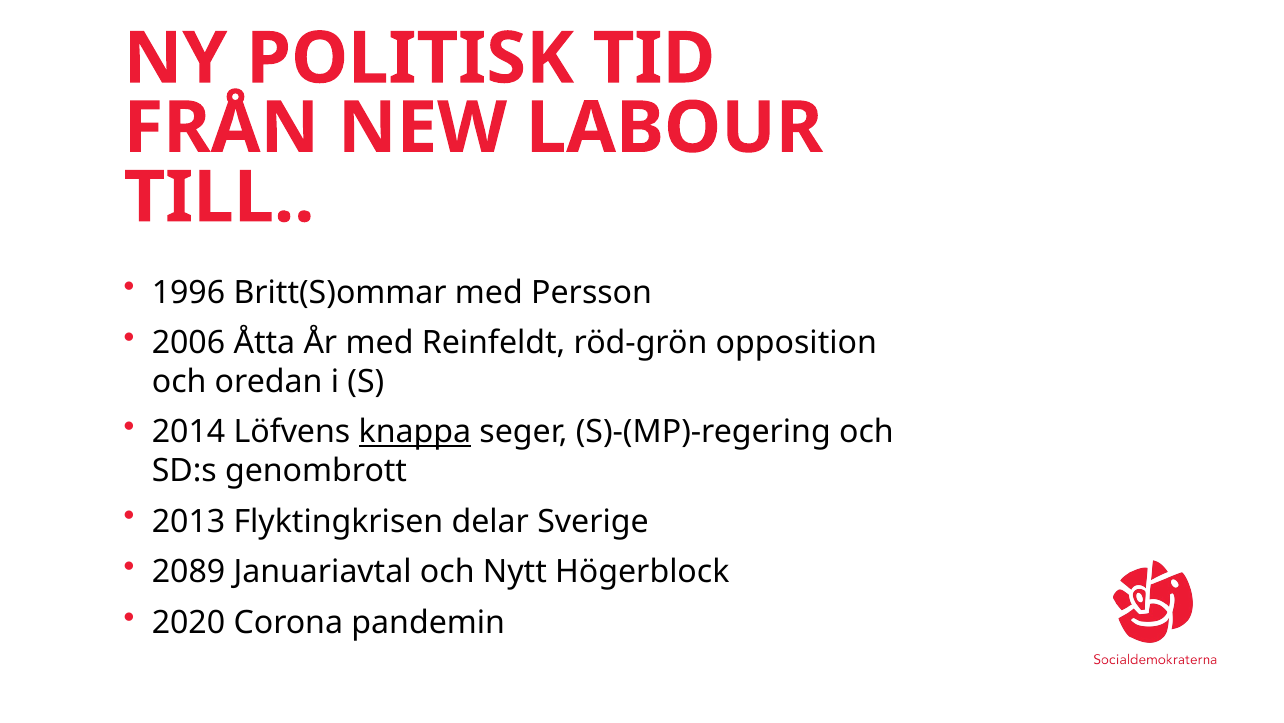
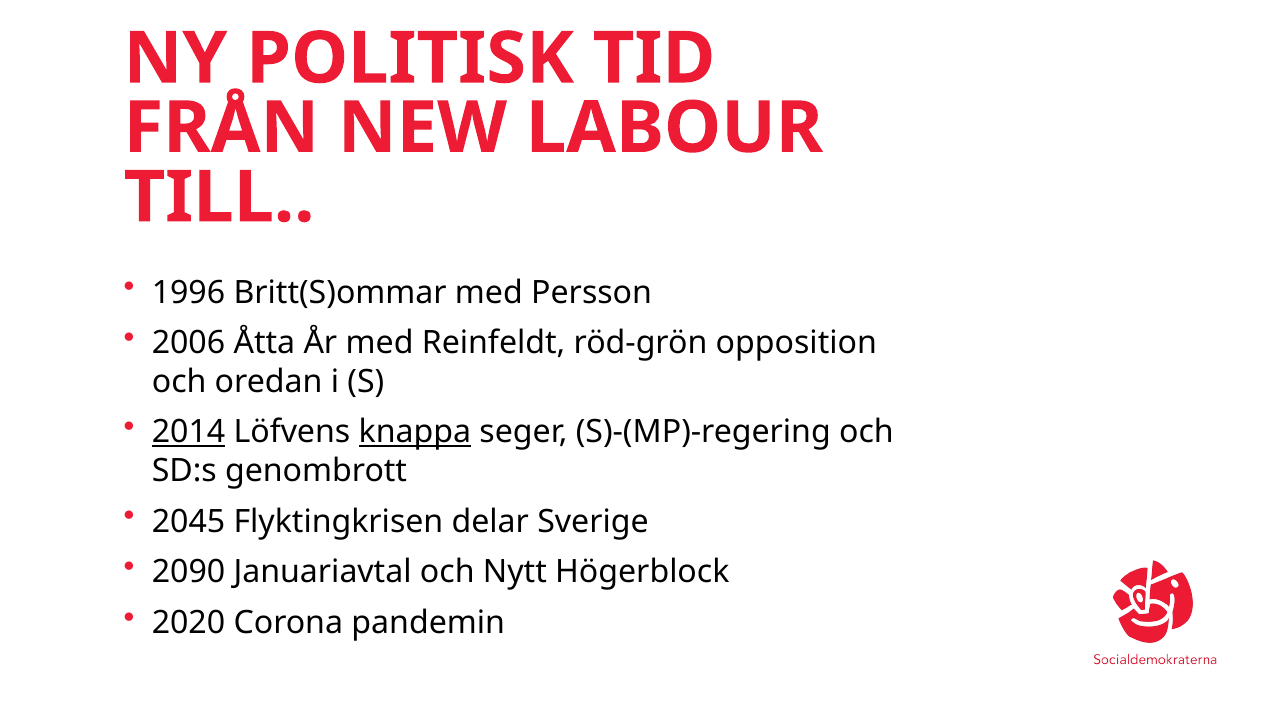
2014 underline: none -> present (189, 432)
2013: 2013 -> 2045 (189, 521)
2089: 2089 -> 2090 (189, 572)
